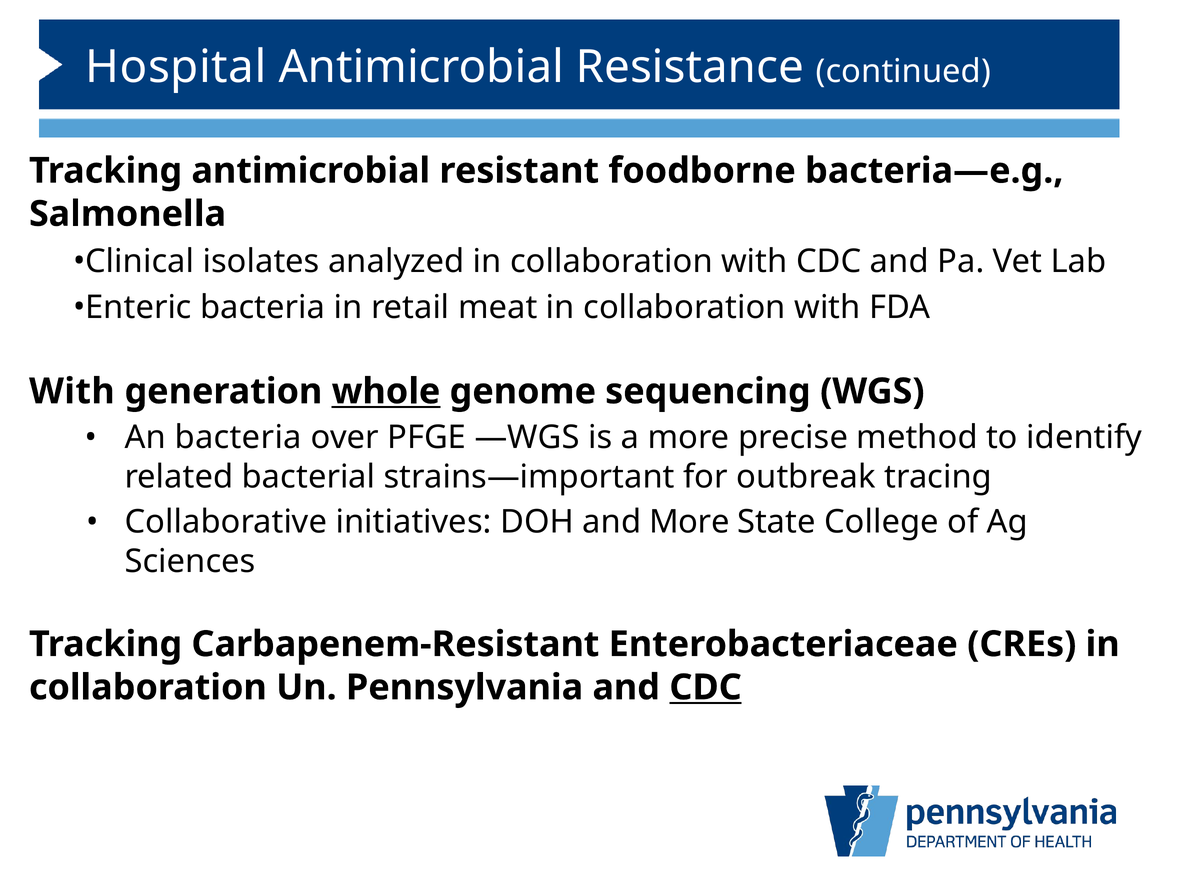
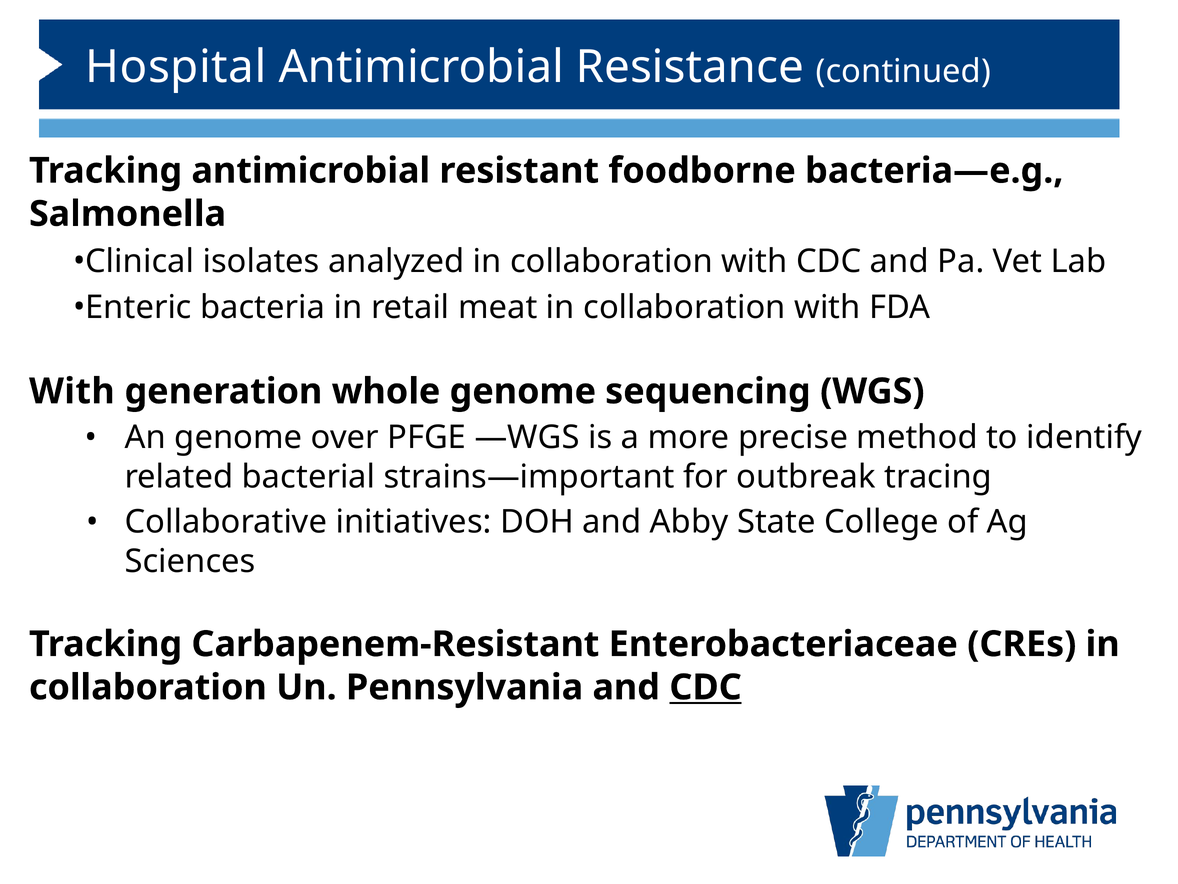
whole underline: present -> none (386, 391)
An bacteria: bacteria -> genome (238, 437)
and More: More -> Abby (689, 522)
